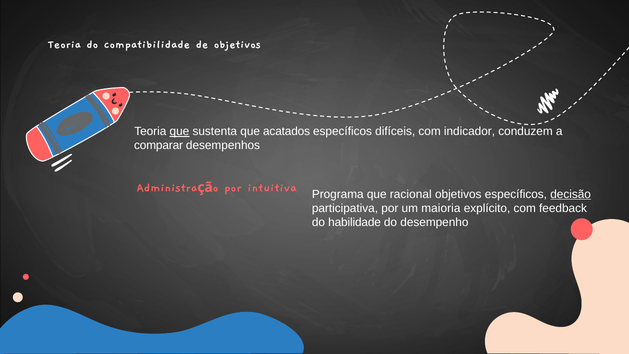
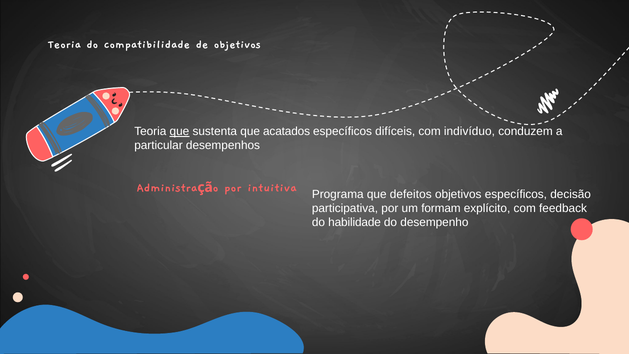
indicador: indicador -> indivíduo (469, 131)
comparar: comparar -> particular (158, 145)
racional: racional -> defeitos (411, 194)
decisão underline: present -> none (571, 194)
maioria: maioria -> formam (441, 208)
